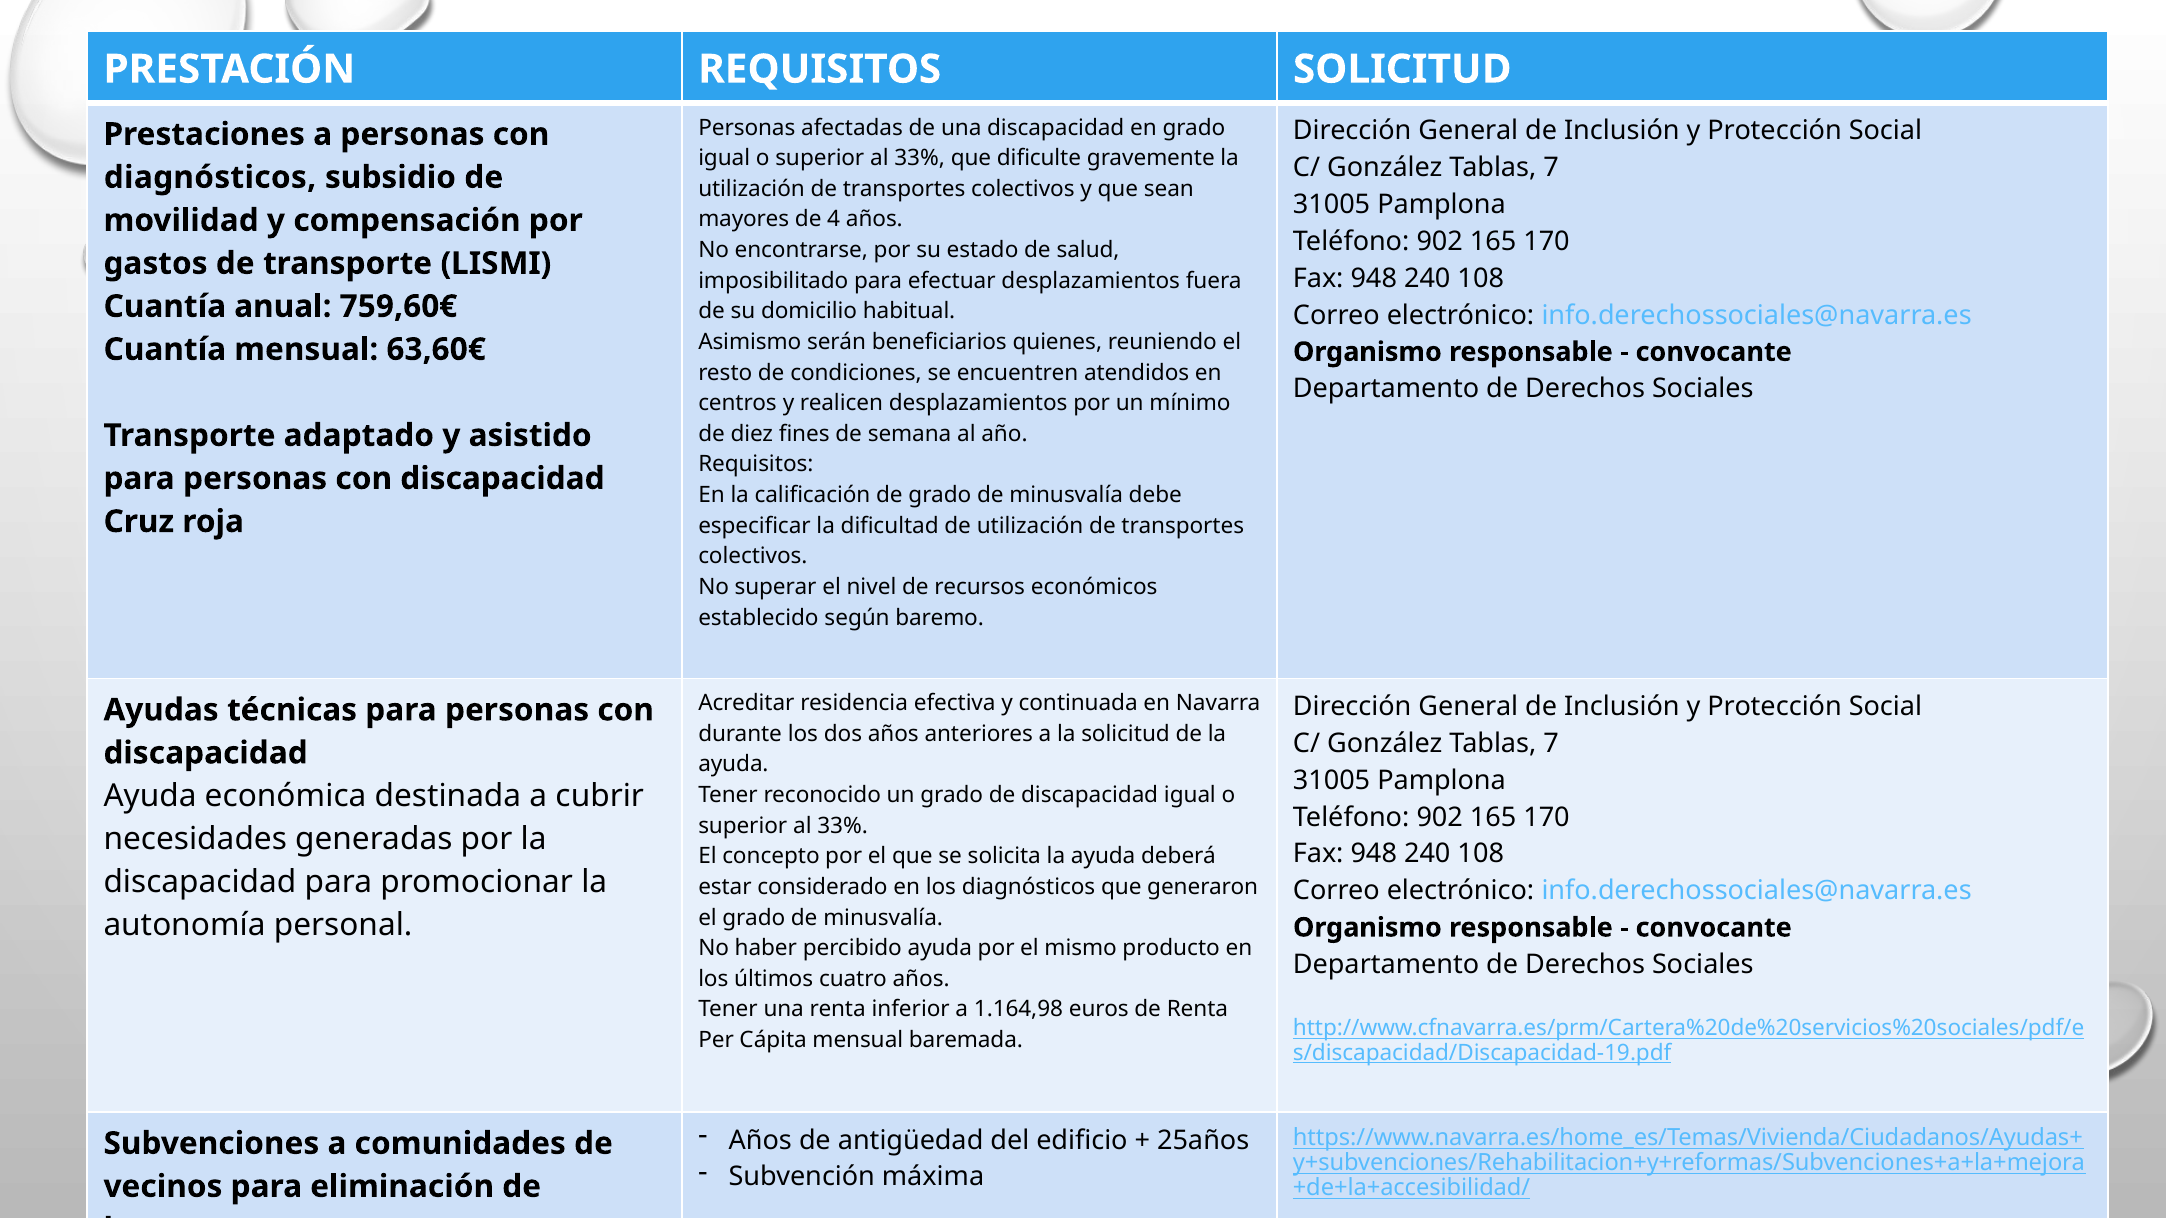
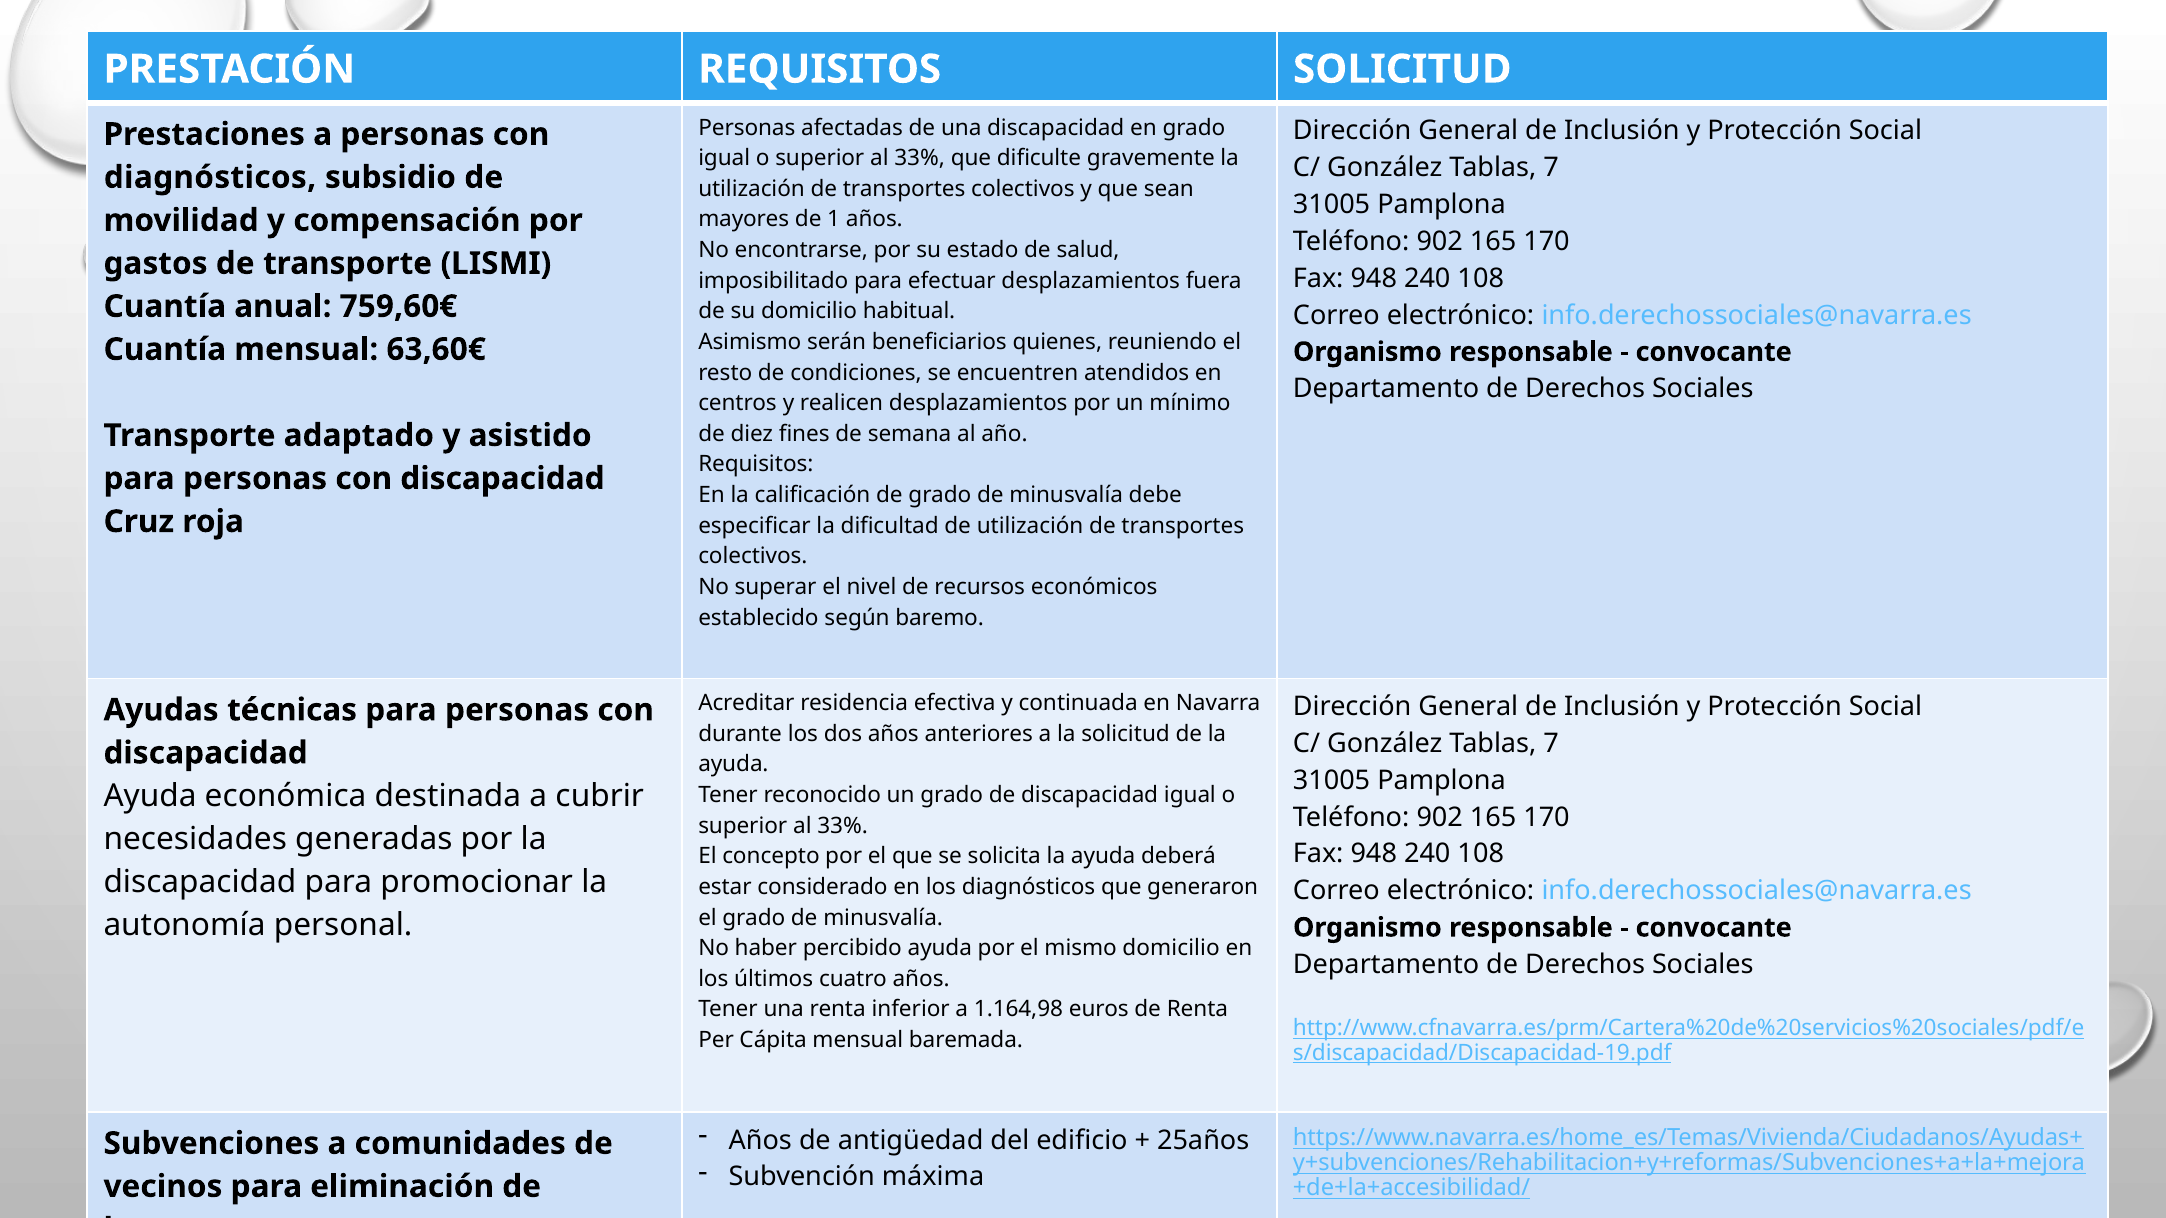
4: 4 -> 1 (834, 220)
mismo producto: producto -> domicilio (1171, 949)
